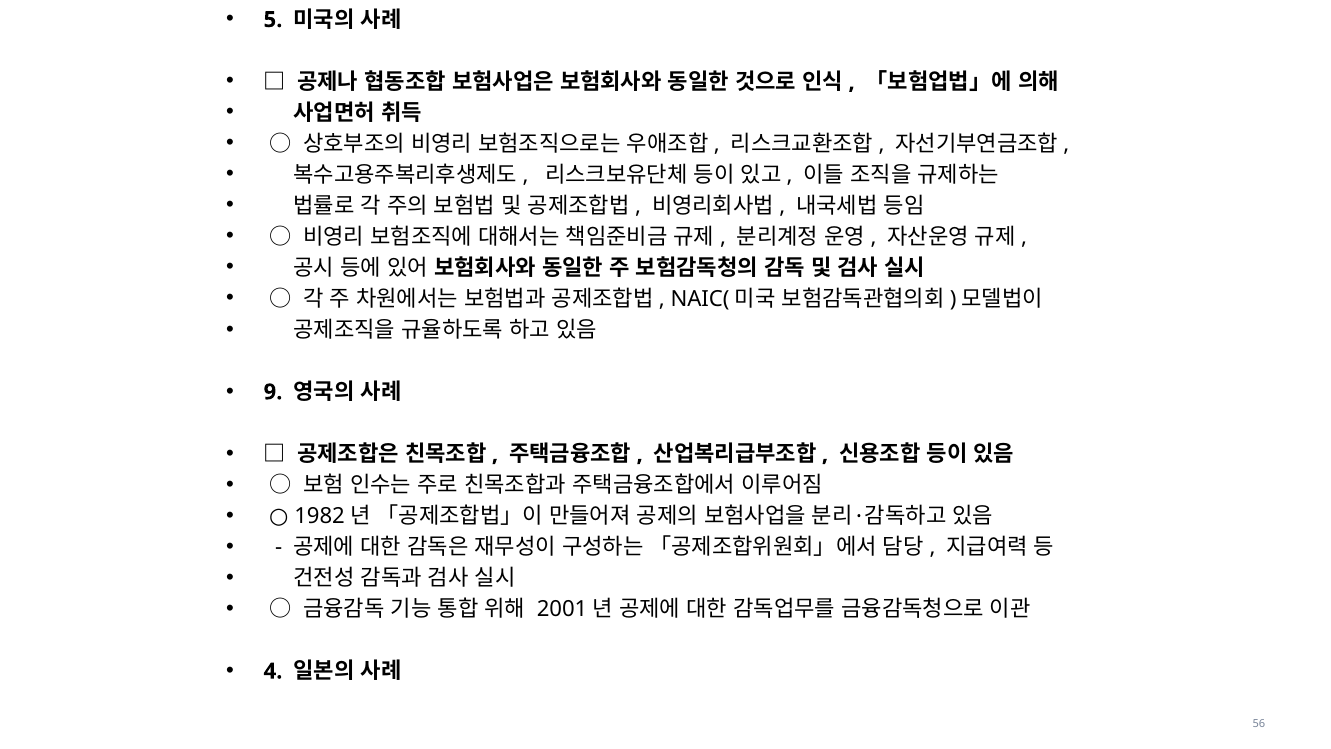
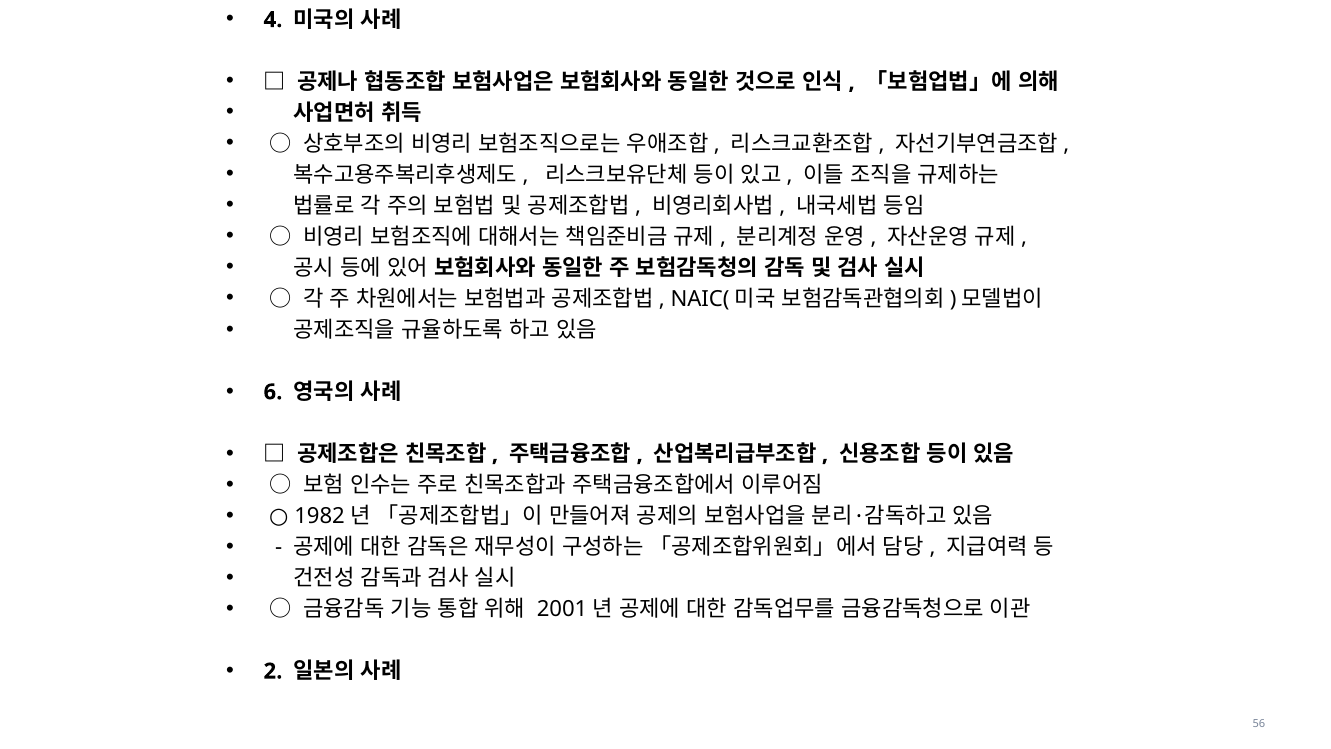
5: 5 -> 4 (273, 20)
9: 9 -> 6 (273, 392)
4: 4 -> 2 (273, 671)
